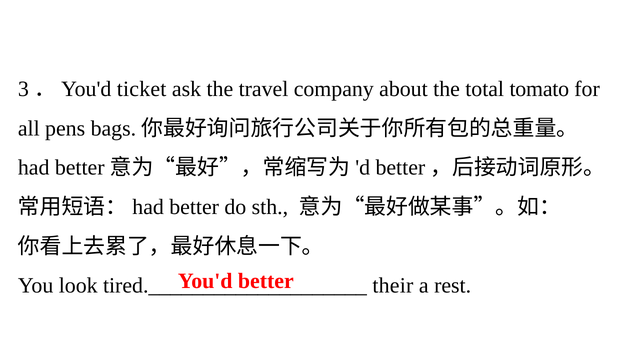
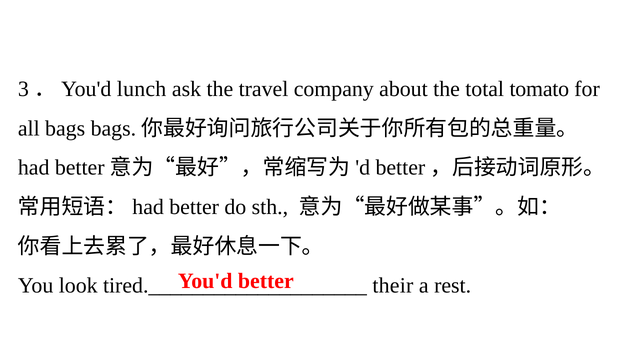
ticket: ticket -> lunch (142, 89)
pens: pens -> bags (65, 129)
